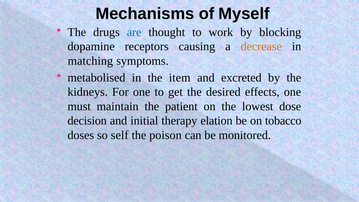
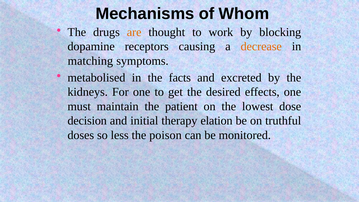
Myself: Myself -> Whom (244, 14)
are colour: blue -> orange (134, 32)
item: item -> facts (180, 78)
tobacco: tobacco -> truthful (283, 121)
self: self -> less (120, 135)
